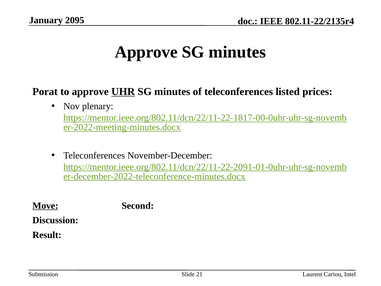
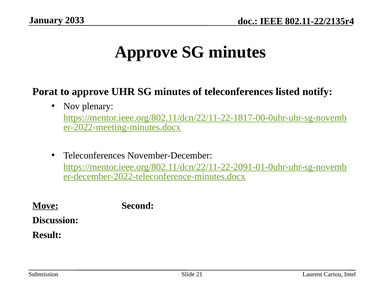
2095: 2095 -> 2033 (75, 20)
UHR underline: present -> none (123, 92)
prices: prices -> notify (317, 92)
